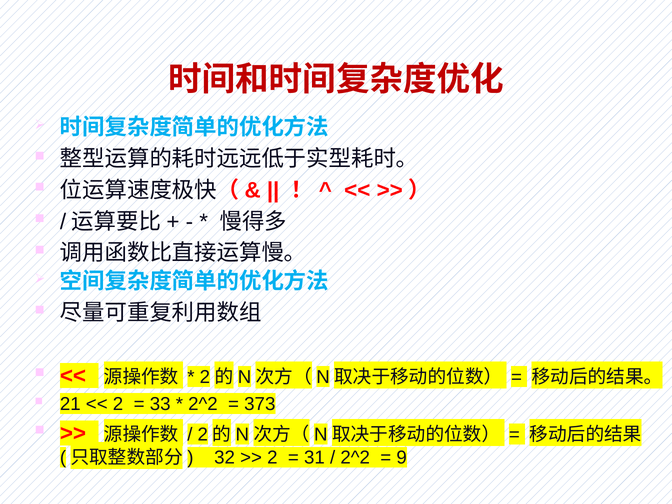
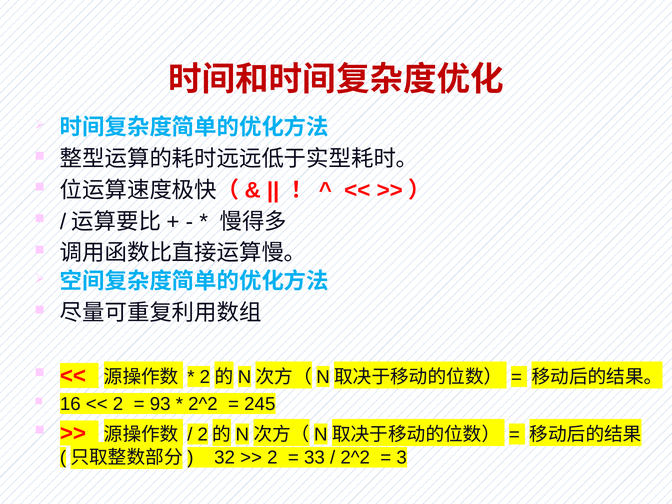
21: 21 -> 16 (70, 404)
33: 33 -> 93 (160, 404)
373: 373 -> 245 (260, 404)
31: 31 -> 33 (314, 458)
9: 9 -> 3 (402, 458)
